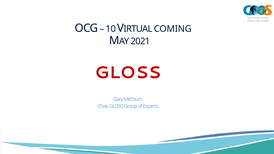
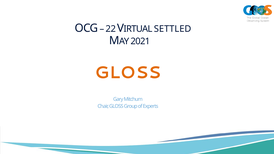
10: 10 -> 22 (111, 29)
COMING: COMING -> SETTLED (173, 29)
GLOSS colour: red -> orange (128, 73)
